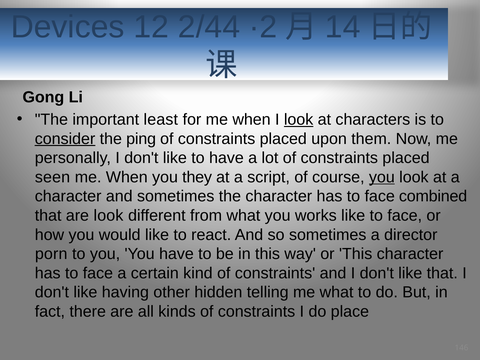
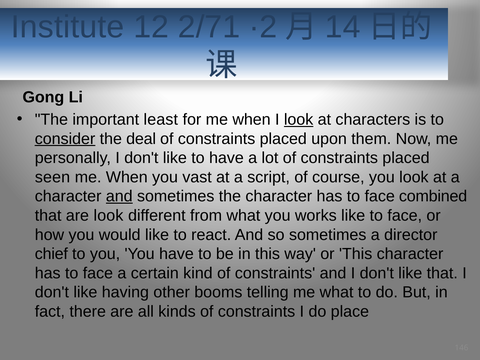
Devices: Devices -> Institute (68, 27)
2/44: 2/44 -> 2/71 (209, 27)
ping: ping -> deal (141, 139)
they: they -> vast (197, 177)
you underline: present -> none (382, 177)
and underline: none -> present (119, 196)
porn: porn -> chief (51, 254)
hidden: hidden -> booms (218, 292)
